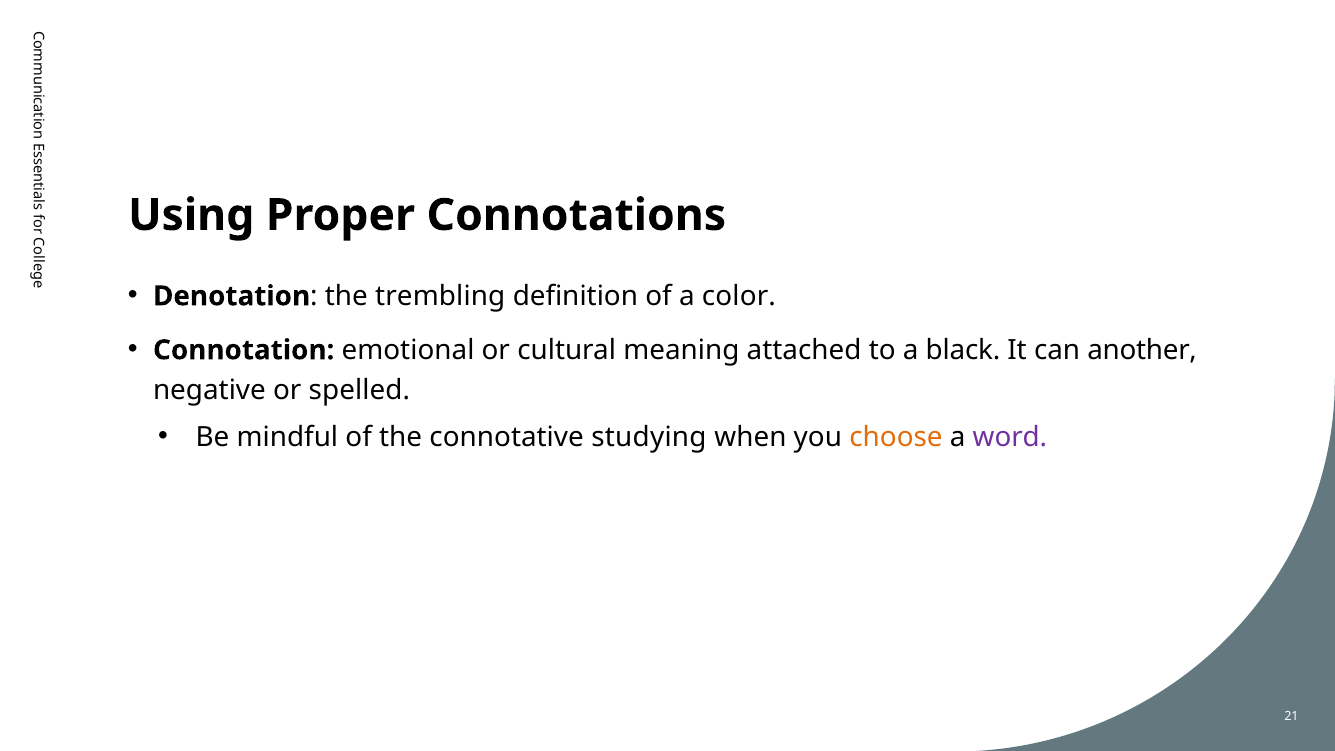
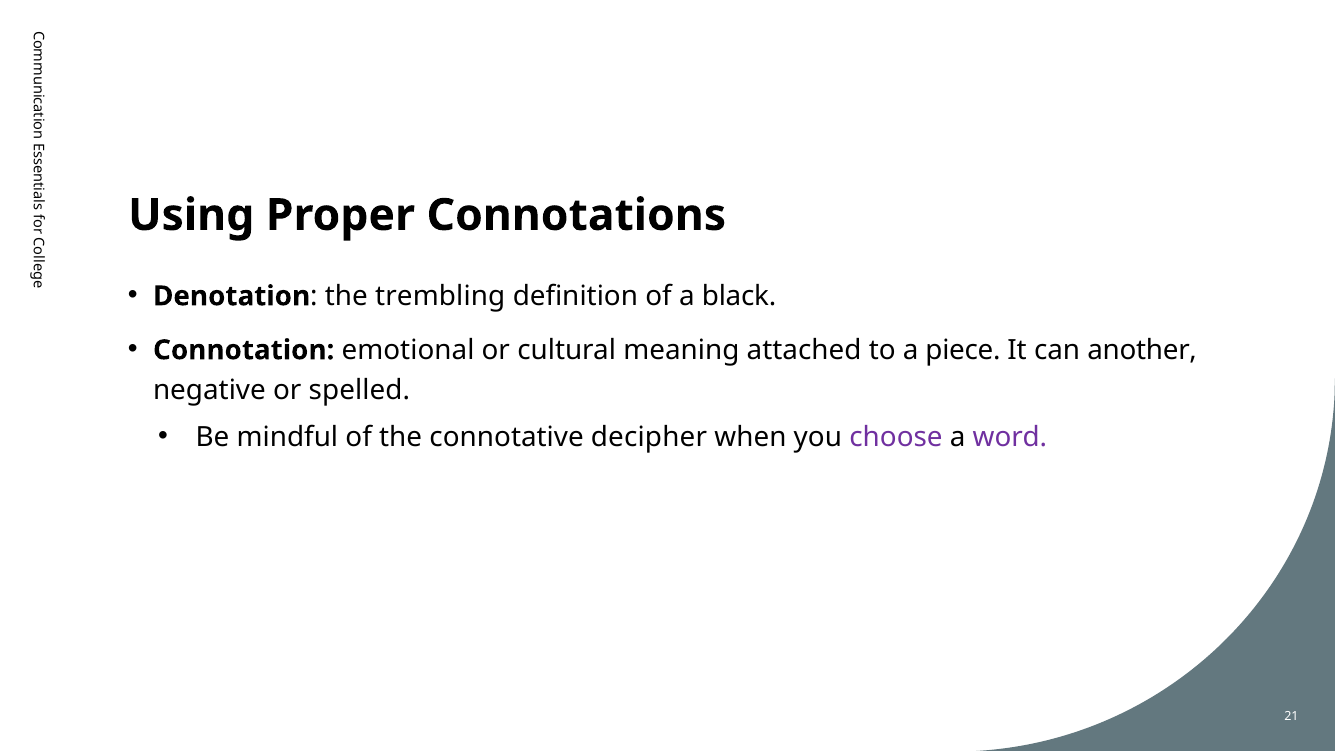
color: color -> black (739, 296)
black: black -> piece (963, 350)
studying: studying -> decipher (649, 437)
choose colour: orange -> purple (896, 437)
